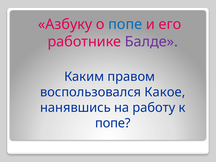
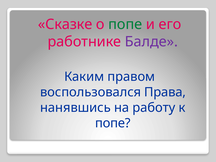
Азбуку: Азбуку -> Сказке (65, 24)
попе colour: blue -> green (125, 24)
Какое: Какое -> Права (165, 92)
